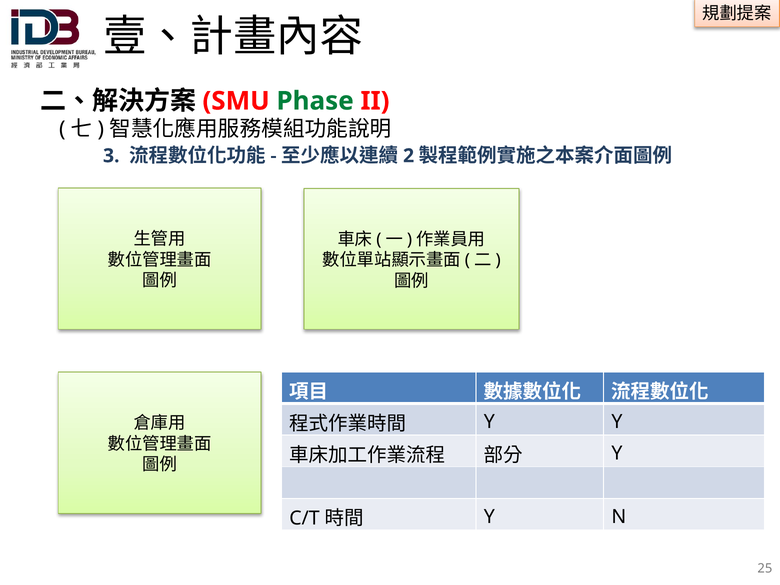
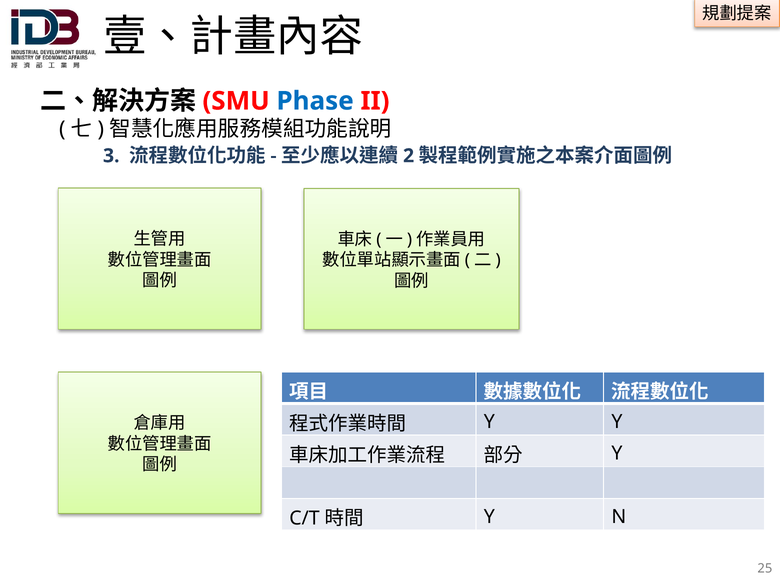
Phase colour: green -> blue (315, 101)
